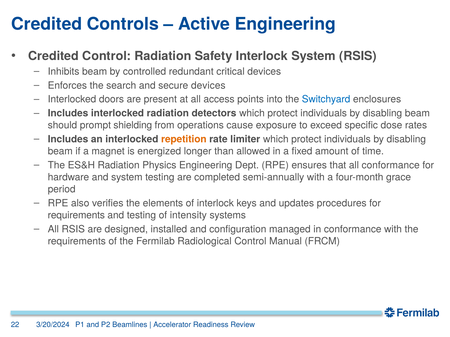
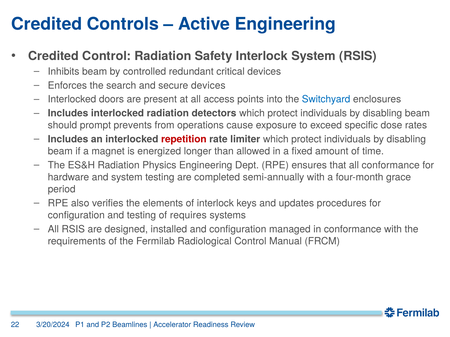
shielding: shielding -> prevents (133, 126)
repetition colour: orange -> red (184, 139)
requirements: requirements -> configuration (76, 215)
intensity: intensity -> requires (188, 215)
